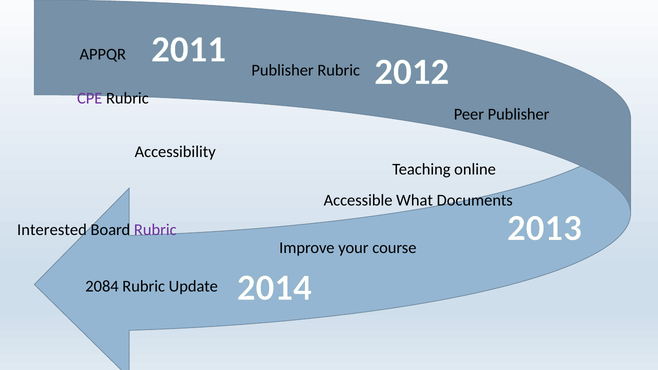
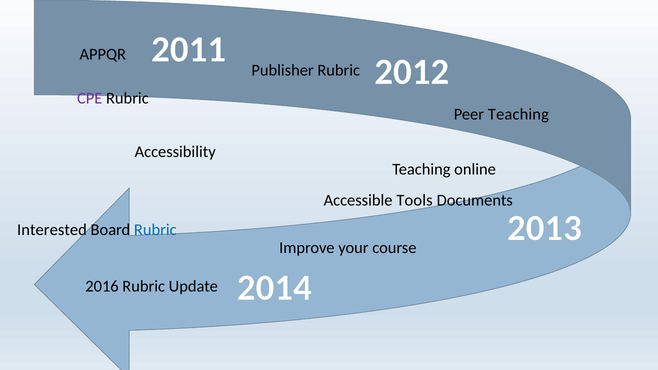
Peer Publisher: Publisher -> Teaching (518, 115)
What: What -> Tools (415, 200)
Rubric colour: purple -> blue (155, 230)
2084: 2084 -> 2016 (102, 286)
